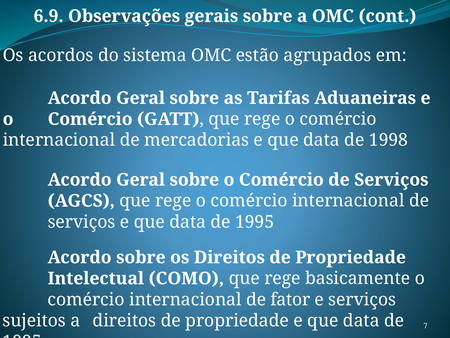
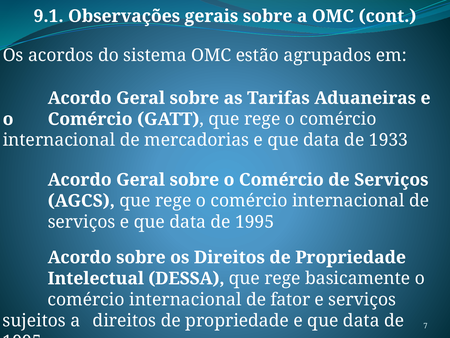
6.9: 6.9 -> 9.1 (49, 16)
1998: 1998 -> 1933 (388, 140)
COMO: COMO -> DESSA (186, 278)
